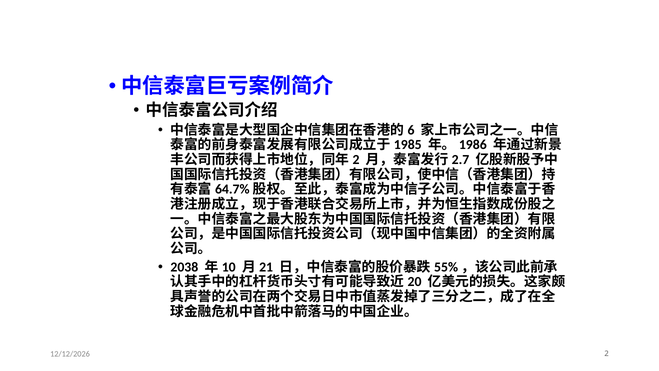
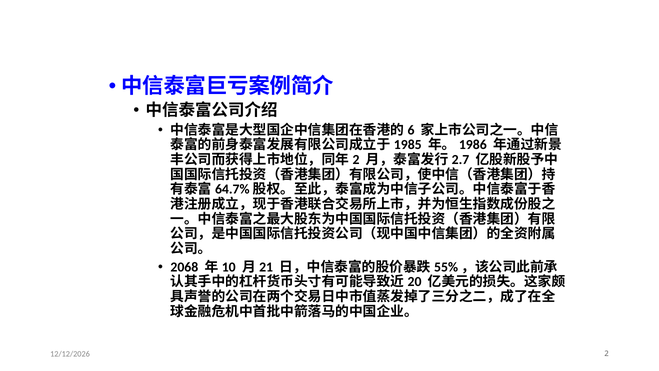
2038: 2038 -> 2068 (184, 267)
